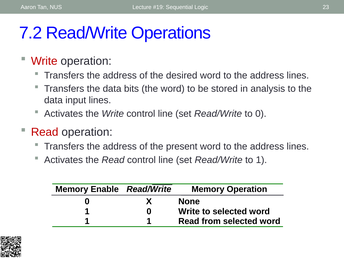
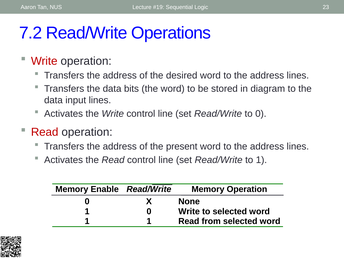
analysis: analysis -> diagram (268, 89)
